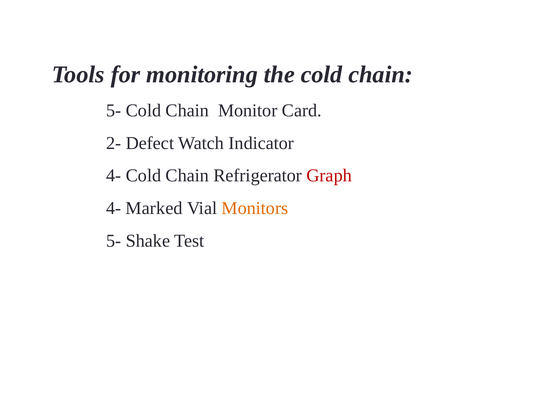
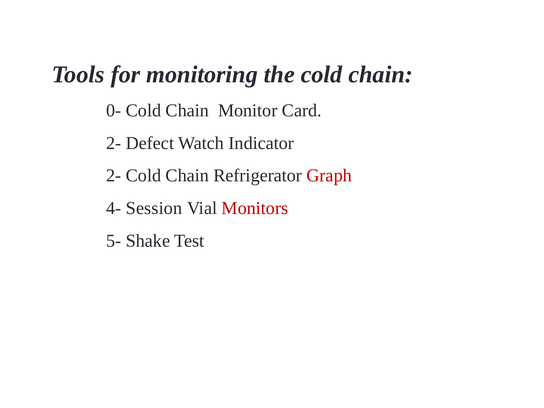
5-: 5- -> 0- (114, 110)
4-: 4- -> 2- (114, 176)
Marked: Marked -> Session (154, 208)
Monitors colour: orange -> red (255, 208)
